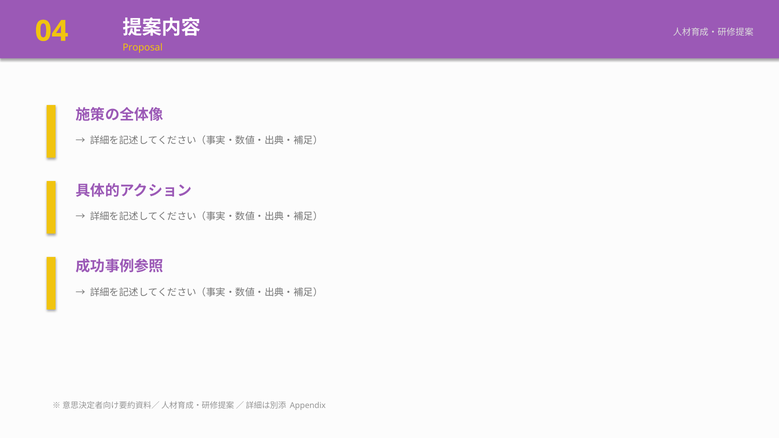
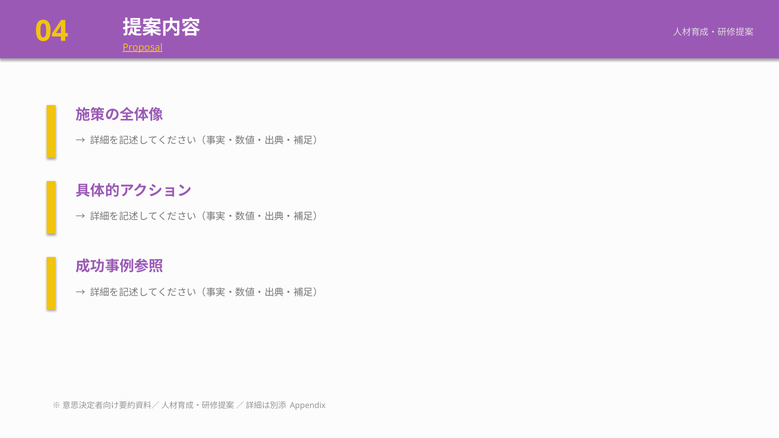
Proposal underline: none -> present (143, 47)
